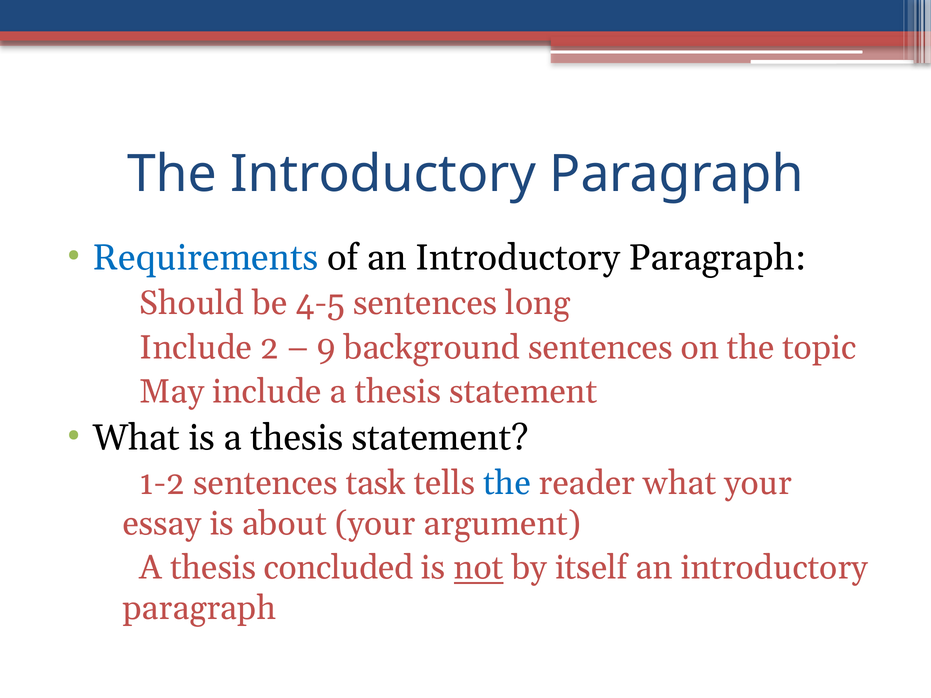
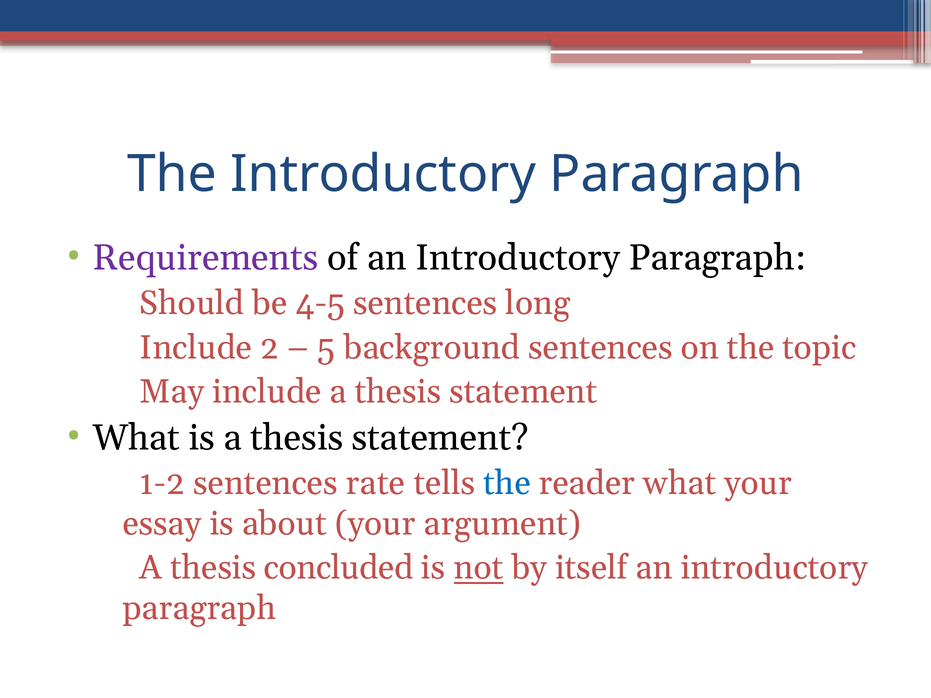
Requirements colour: blue -> purple (206, 258)
9: 9 -> 5 (326, 348)
task: task -> rate (375, 483)
